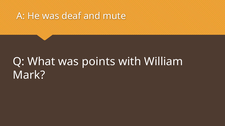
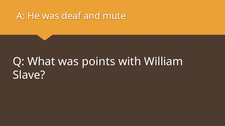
Mark: Mark -> Slave (29, 75)
